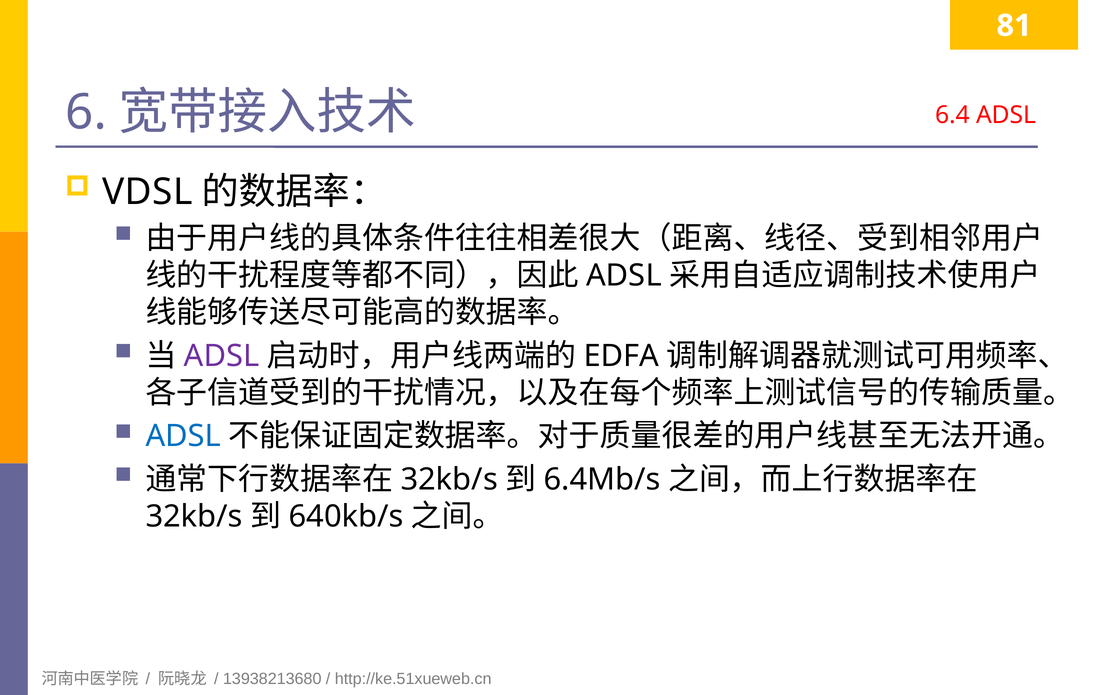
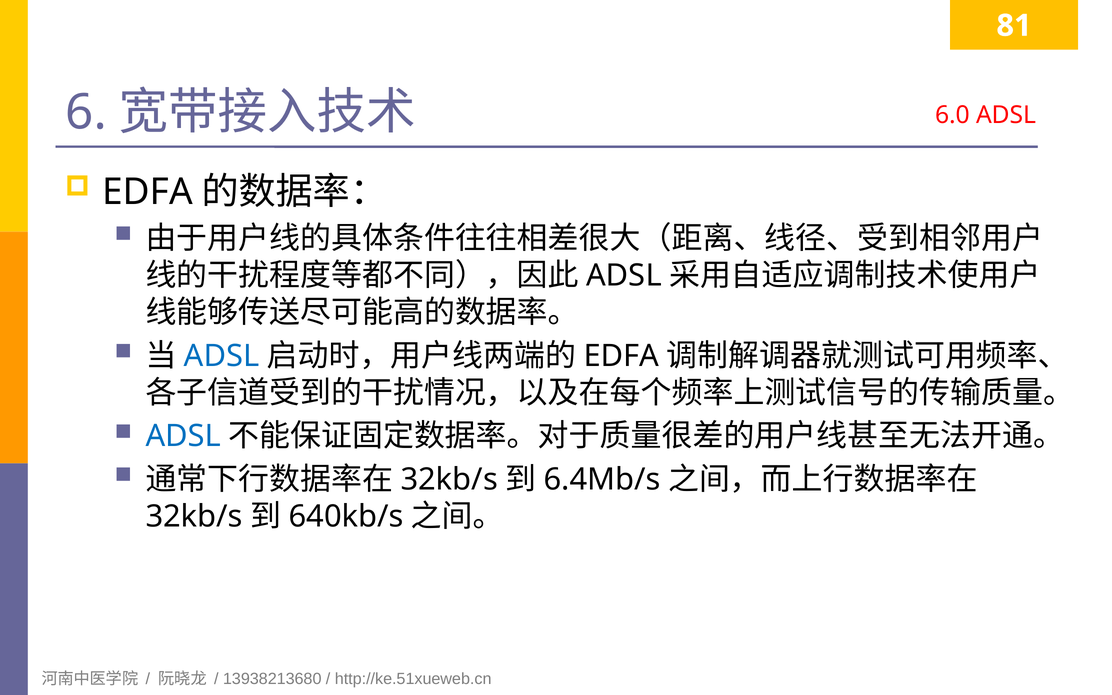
6.4: 6.4 -> 6.0 (952, 115)
VDSL: VDSL -> EDFA (148, 192)
ADSL colour: purple -> blue (222, 356)
